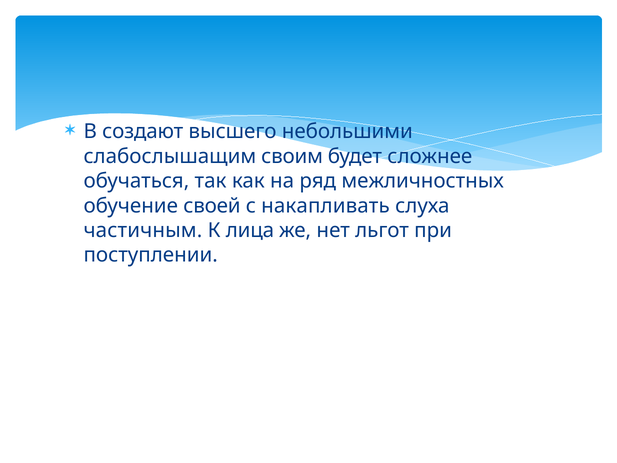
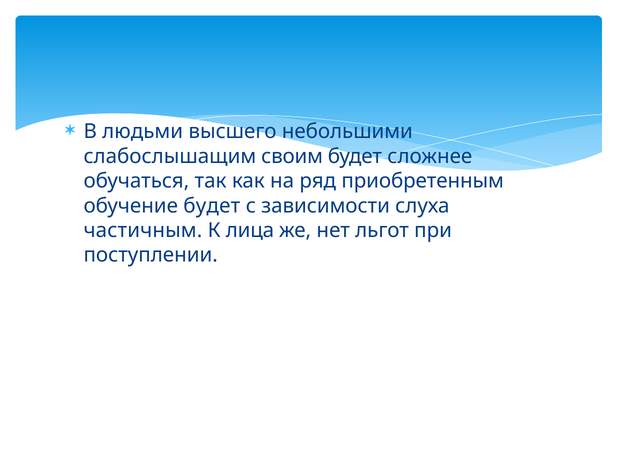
создают: создают -> людьми (143, 132)
межличностных: межличностных -> приобретенным (423, 181)
обучение своей: своей -> будет (212, 206)
накапливать: накапливать -> зависимости (326, 206)
